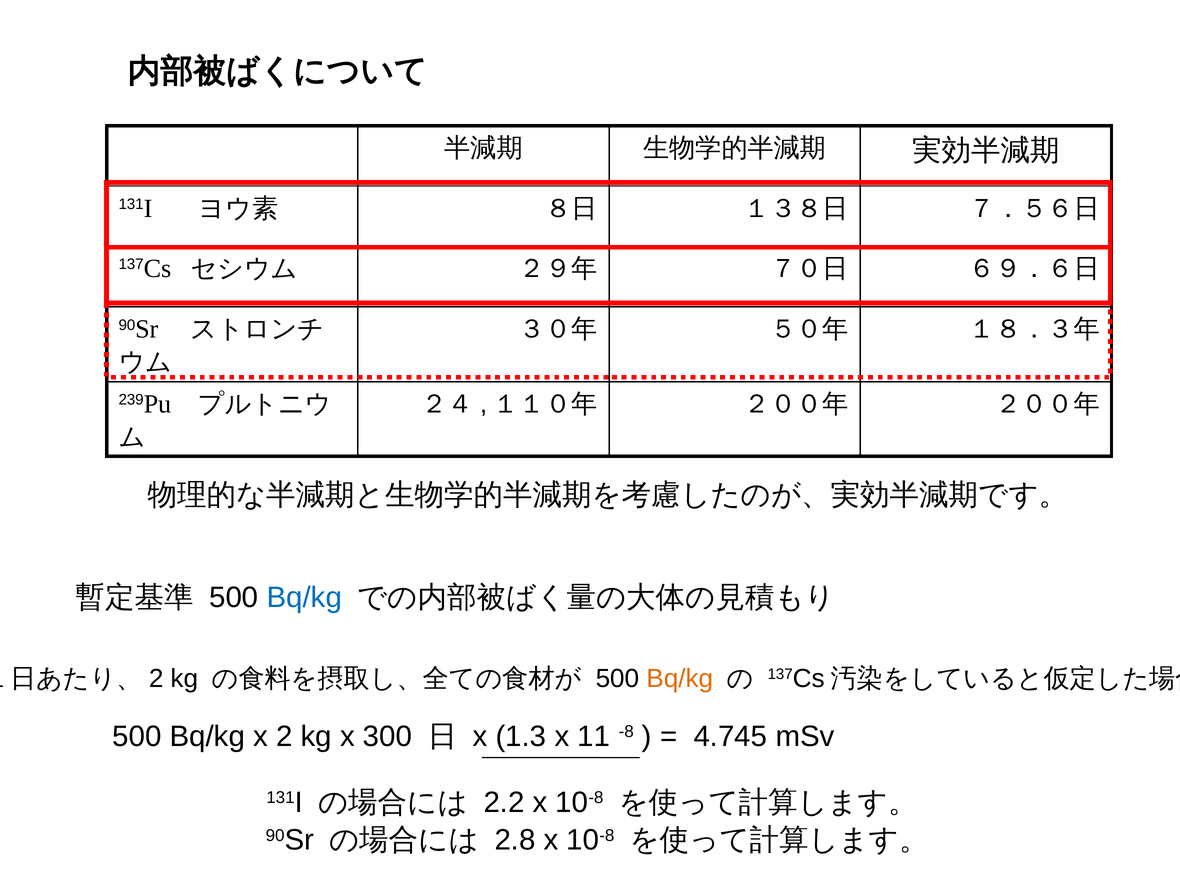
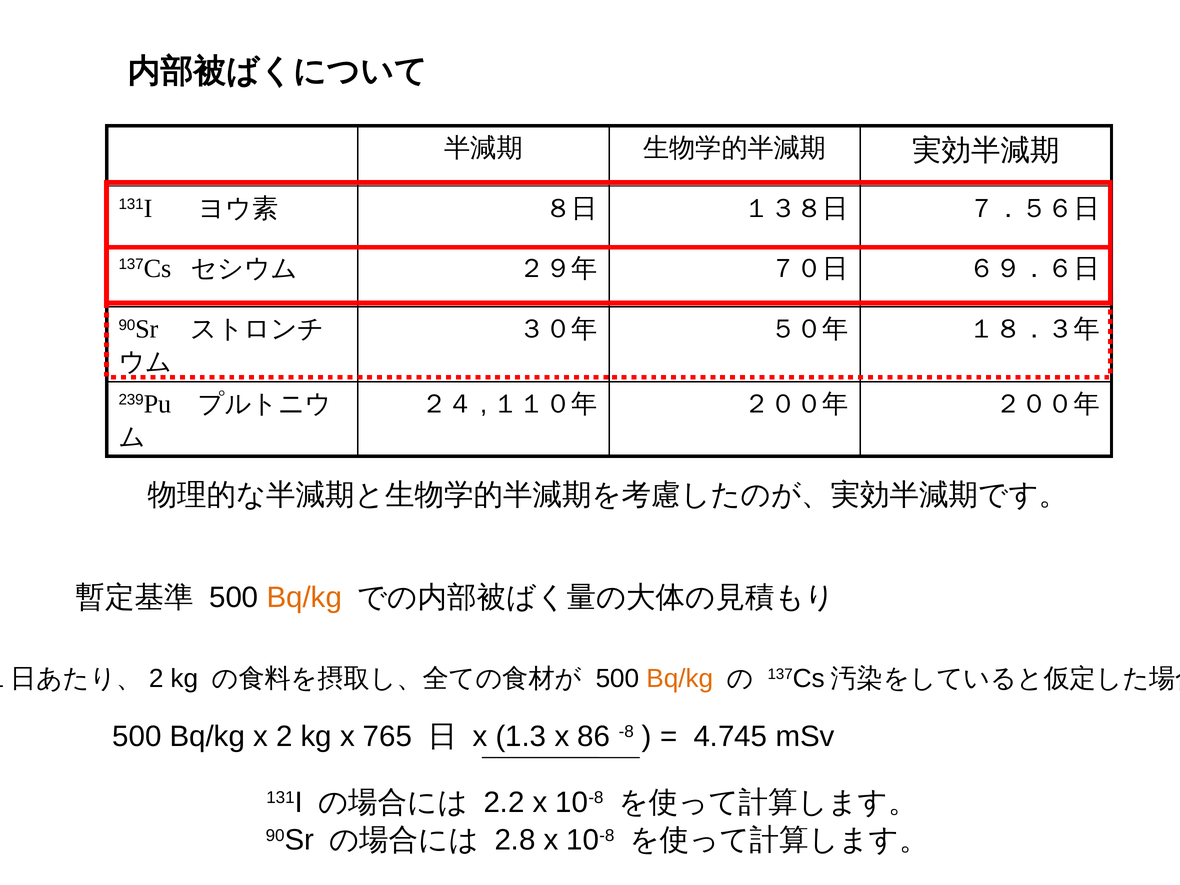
Bq/kg colour: blue -> orange (304, 597)
300: 300 -> 765 (387, 737)
11: 11 -> 86 (594, 737)
